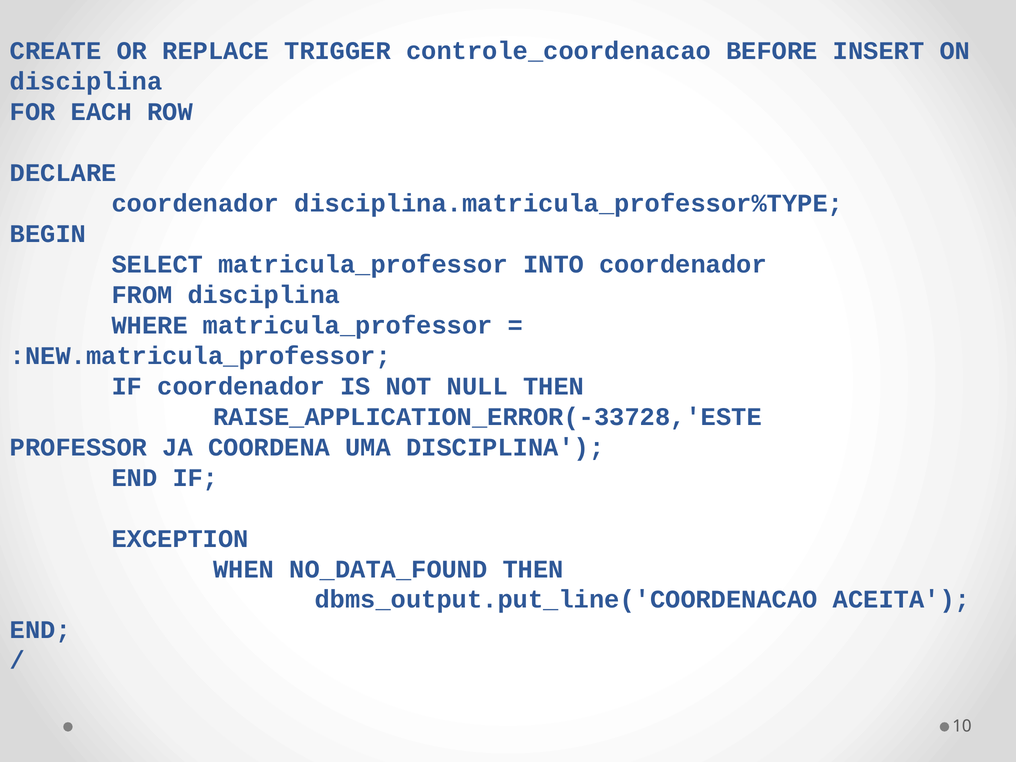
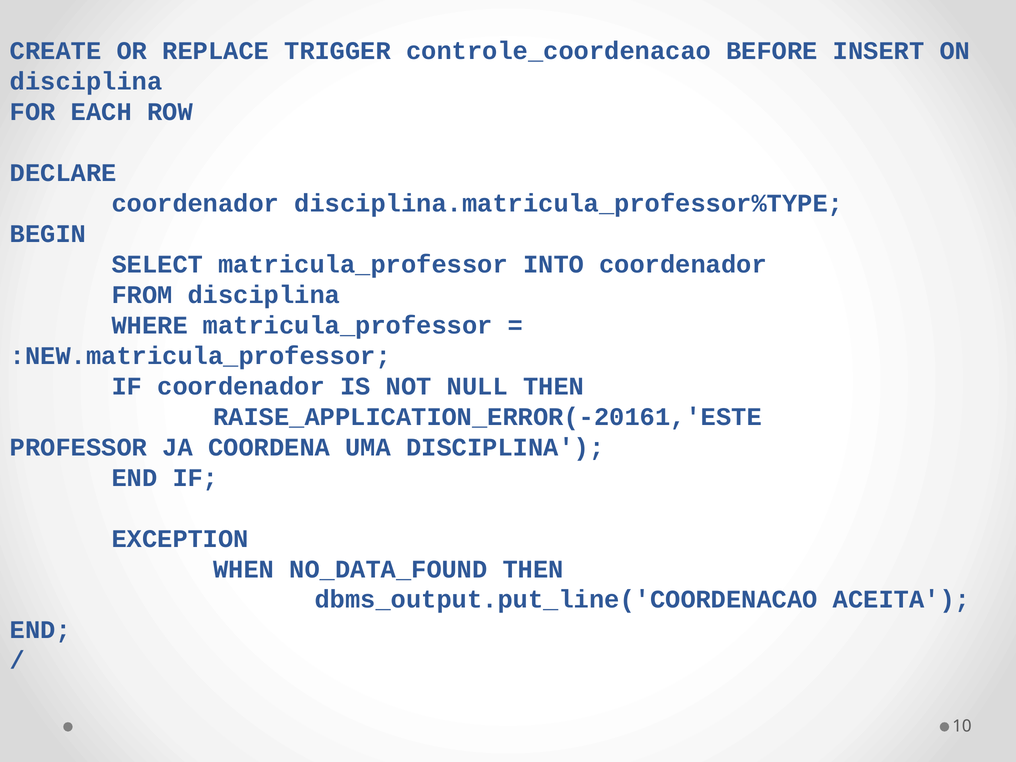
RAISE_APPLICATION_ERROR(-33728,'ESTE: RAISE_APPLICATION_ERROR(-33728,'ESTE -> RAISE_APPLICATION_ERROR(-20161,'ESTE (487, 417)
